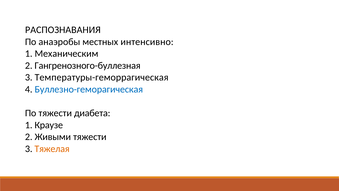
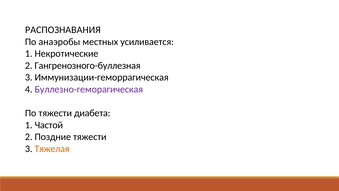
интенсивно: интенсивно -> усиливается (147, 42)
Механическим: Механическим -> Некротические (66, 54)
Температуры-геморрагическая: Температуры-геморрагическая -> Иммунизации-геморрагическая (102, 77)
Буллезно-геморагическая colour: blue -> purple (89, 89)
Краузе: Краузе -> Частой (49, 125)
Живыми: Живыми -> Поздние (53, 137)
